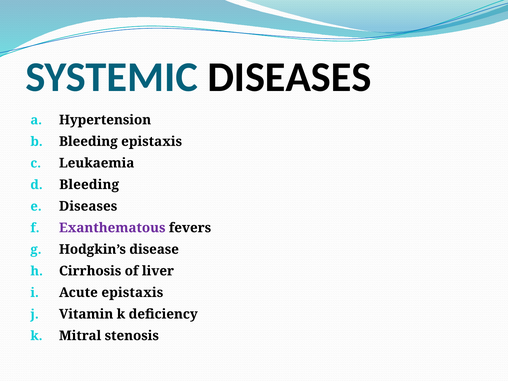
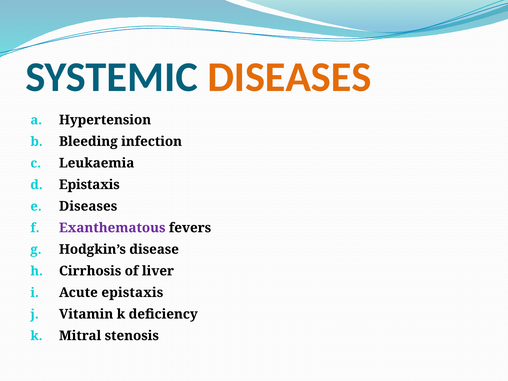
DISEASES colour: black -> orange (289, 77)
Bleeding epistaxis: epistaxis -> infection (152, 141)
Bleeding: Bleeding -> Epistaxis (89, 185)
